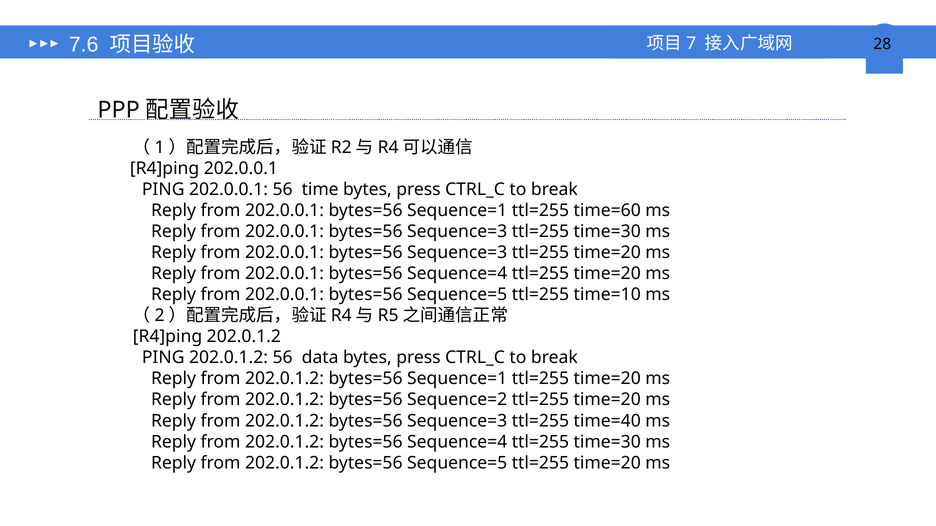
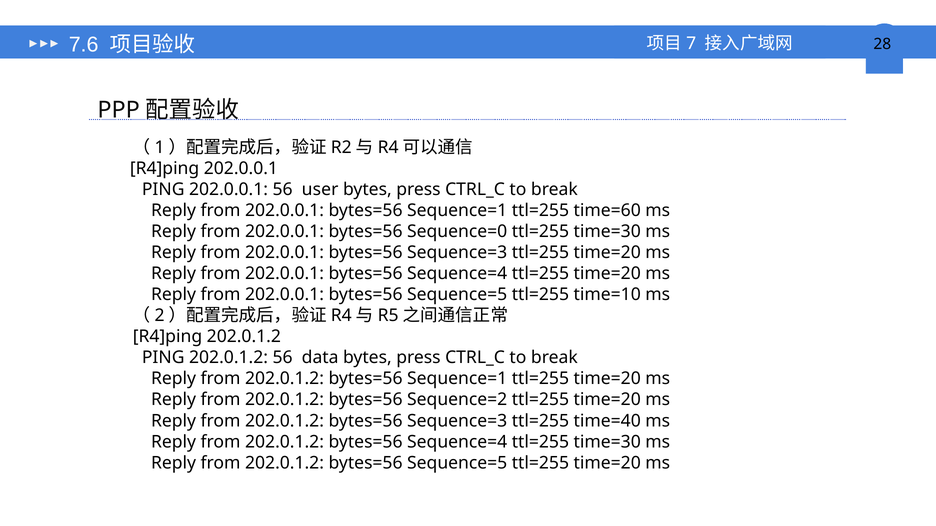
time: time -> user (320, 189)
Sequence=3: Sequence=3 -> Sequence=0 (457, 232)
